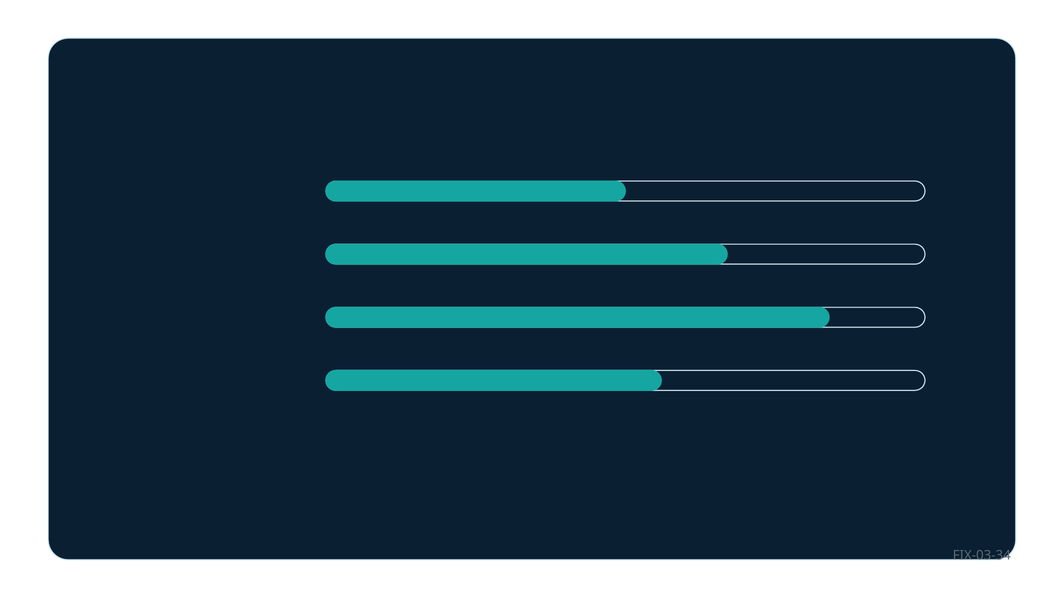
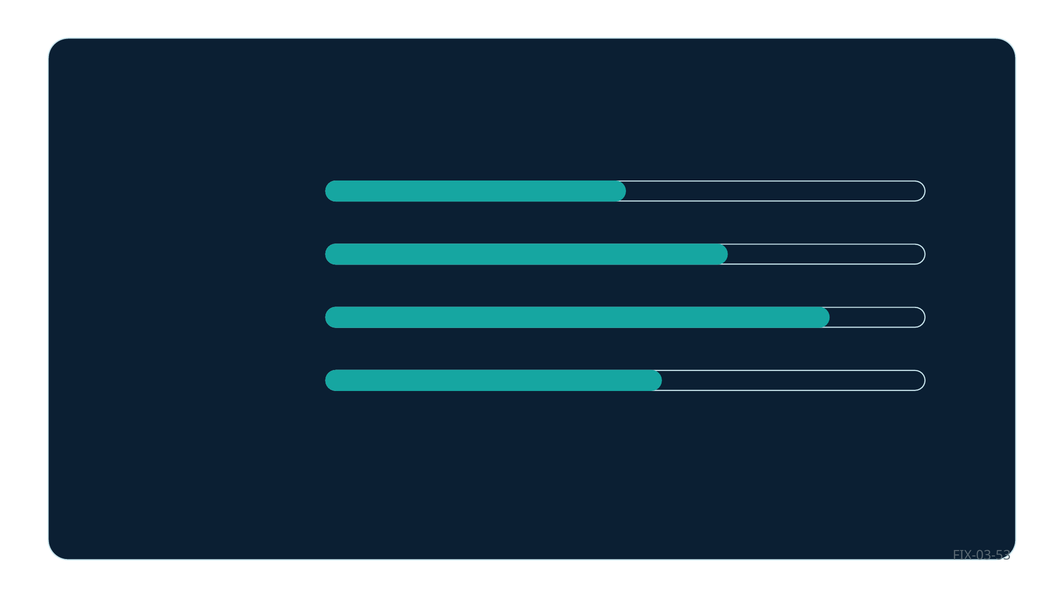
FIX-03-34: FIX-03-34 -> FIX-03-53 (982, 556)
